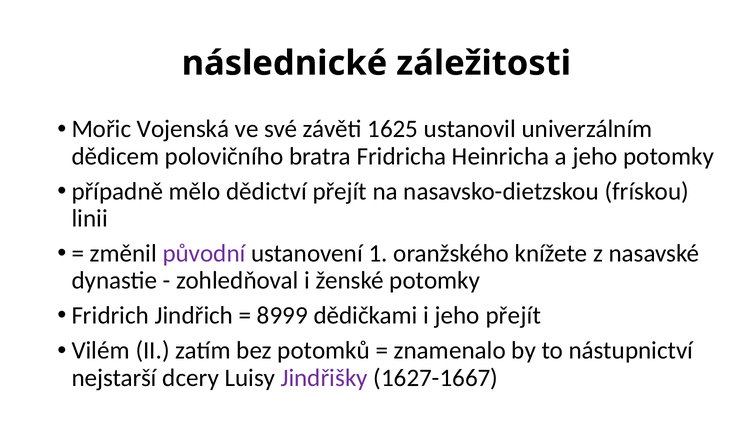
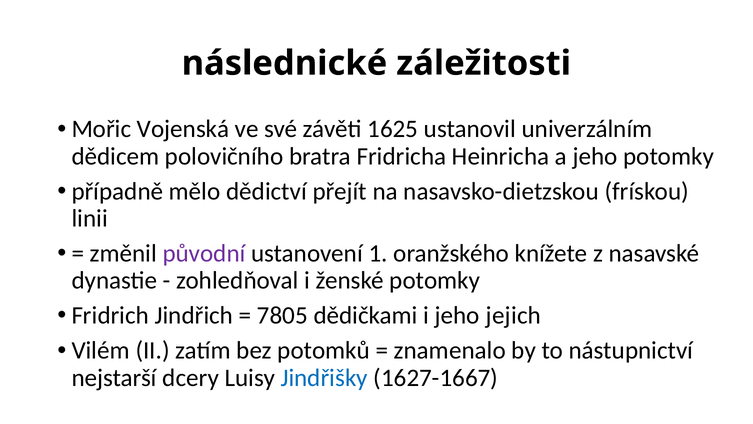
8999: 8999 -> 7805 (282, 315)
jeho přejít: přejít -> jejich (513, 315)
Jindřišky colour: purple -> blue (324, 377)
